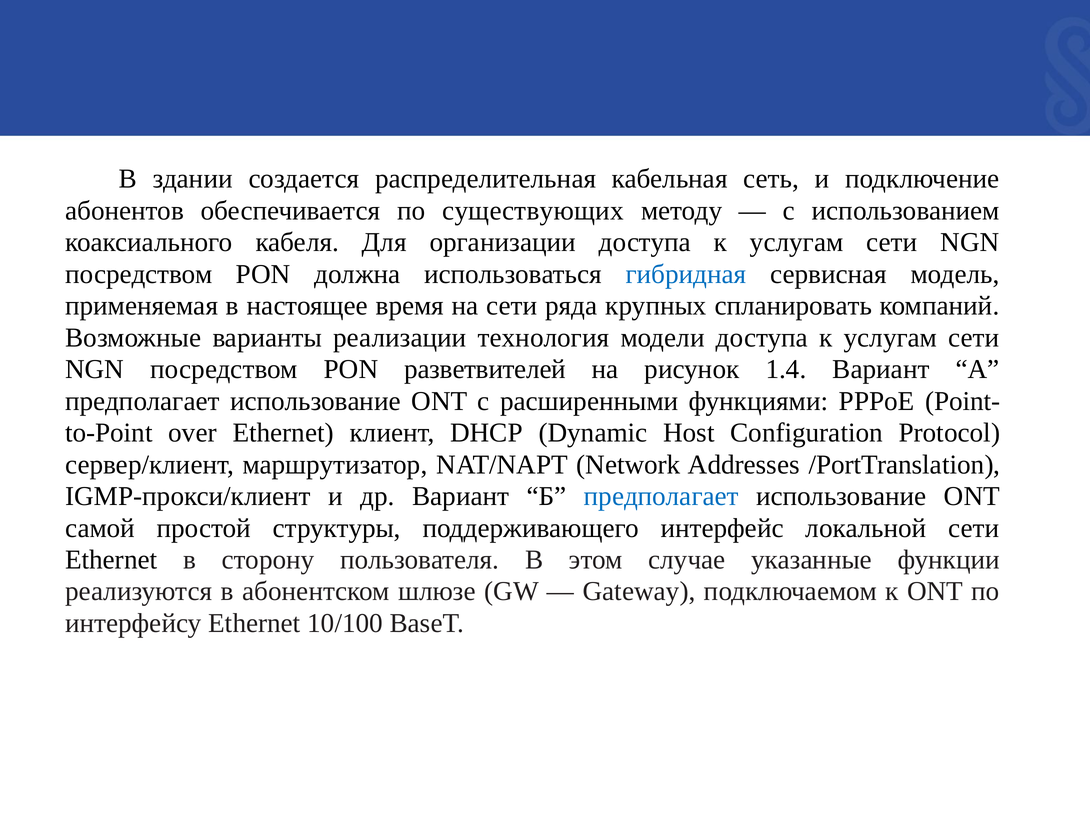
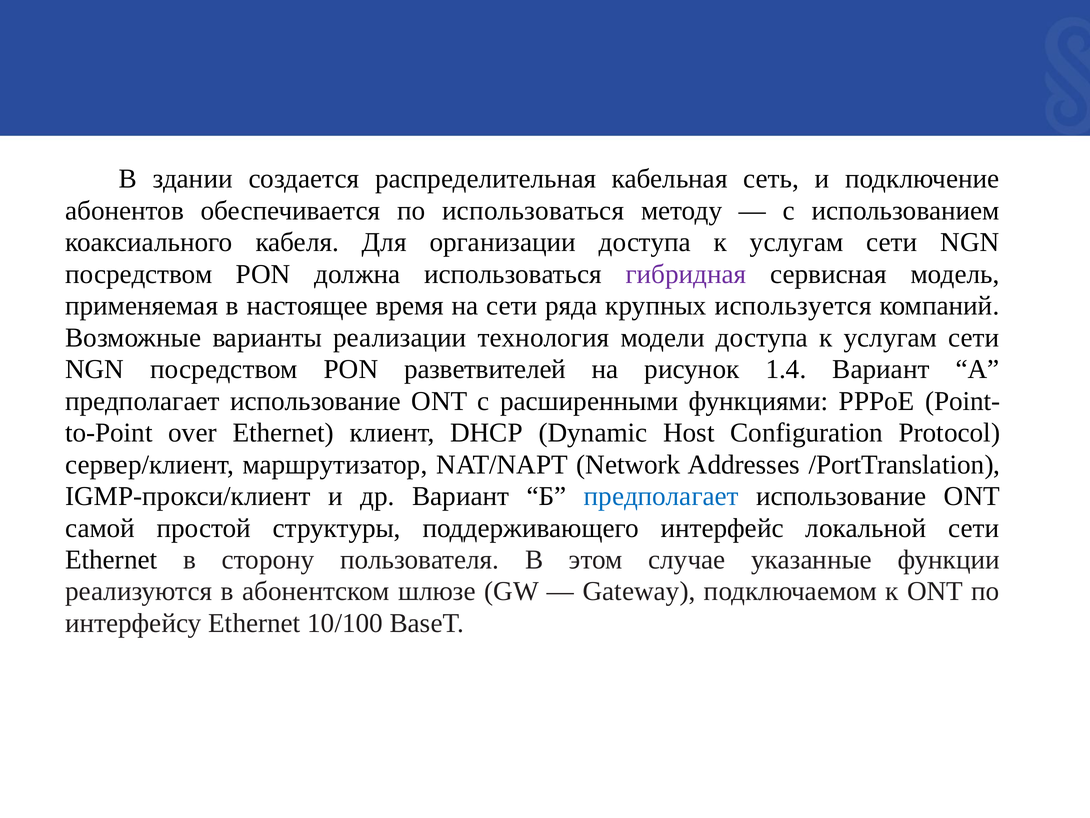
по существующих: существующих -> использоваться (533, 211)
гибридная colour: blue -> purple (686, 274)
спланировать: спланировать -> используется (793, 306)
